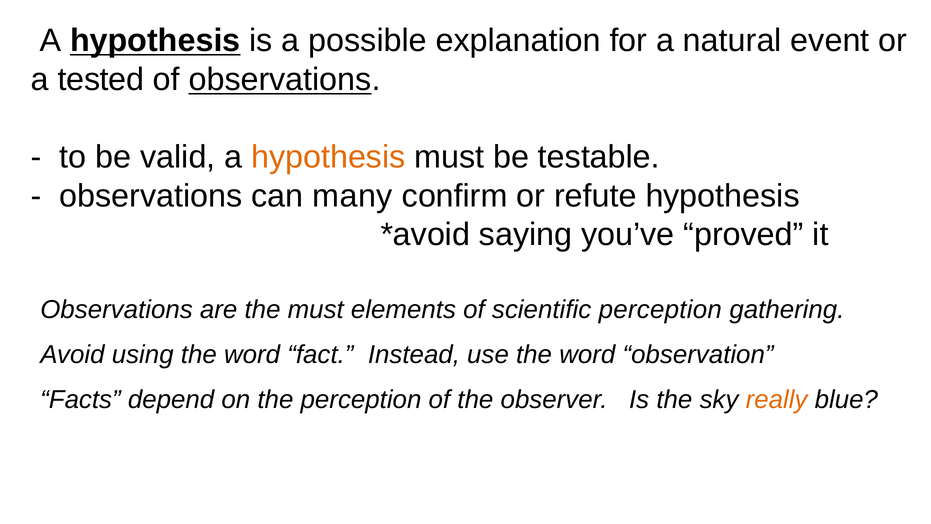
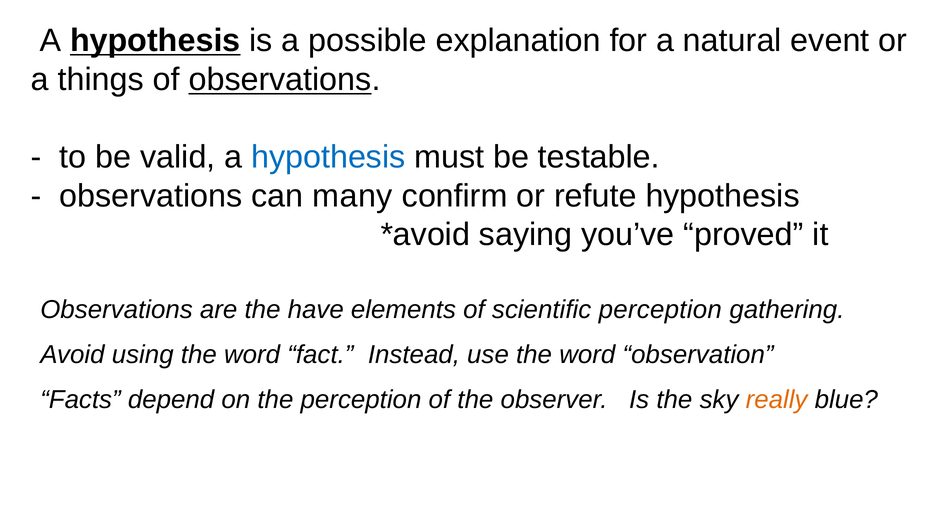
tested: tested -> things (101, 79)
hypothesis colour: orange -> blue (328, 157)
the must: must -> have (316, 309)
